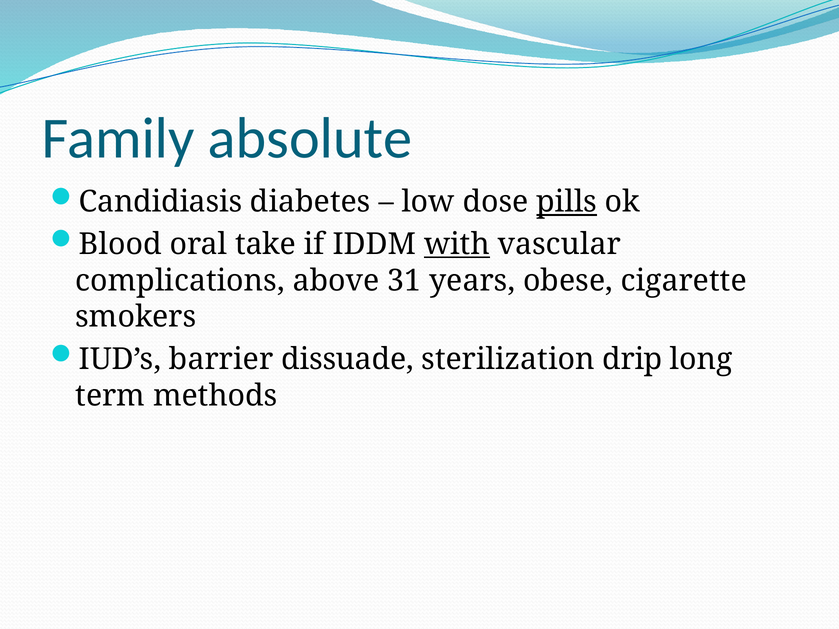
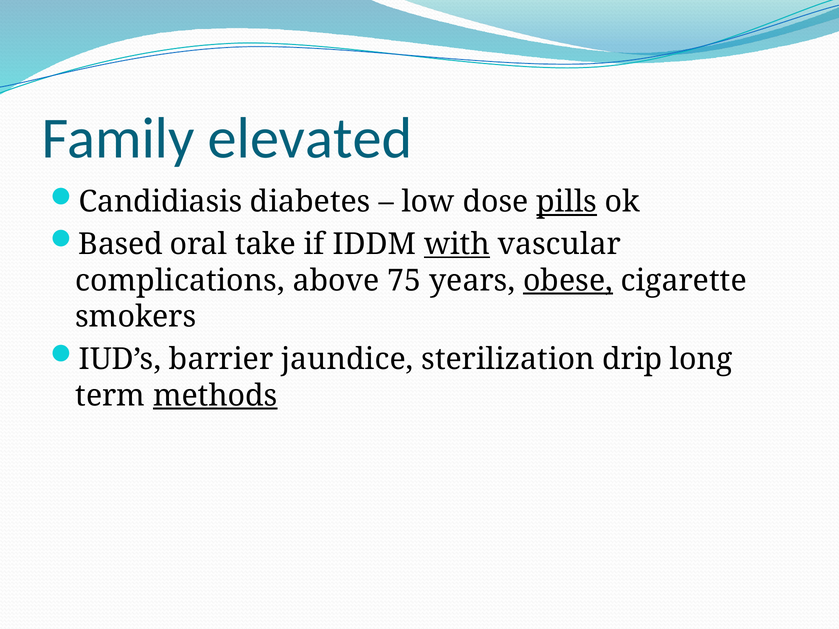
absolute: absolute -> elevated (310, 139)
Blood: Blood -> Based (121, 244)
31: 31 -> 75 (404, 281)
obese underline: none -> present (568, 281)
dissuade: dissuade -> jaundice (347, 359)
methods underline: none -> present (215, 396)
